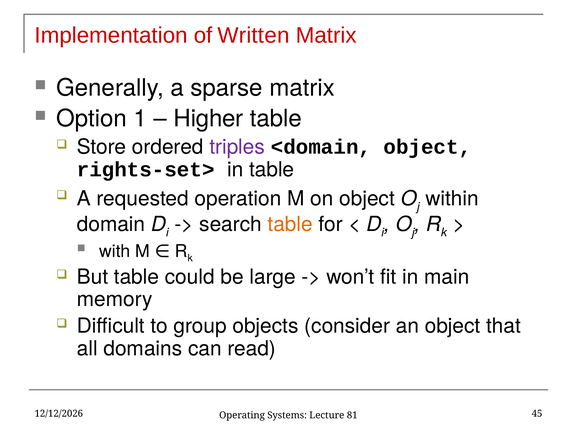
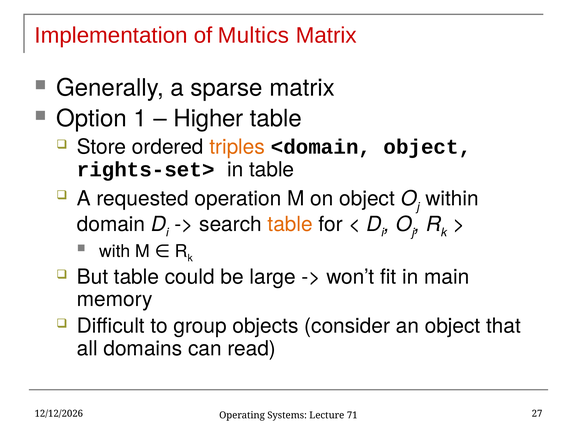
Written: Written -> Multics (253, 35)
triples colour: purple -> orange (237, 147)
45: 45 -> 27 (537, 413)
81: 81 -> 71 (352, 415)
